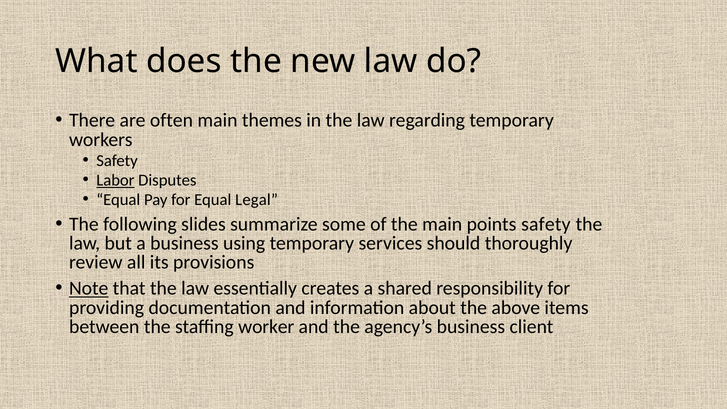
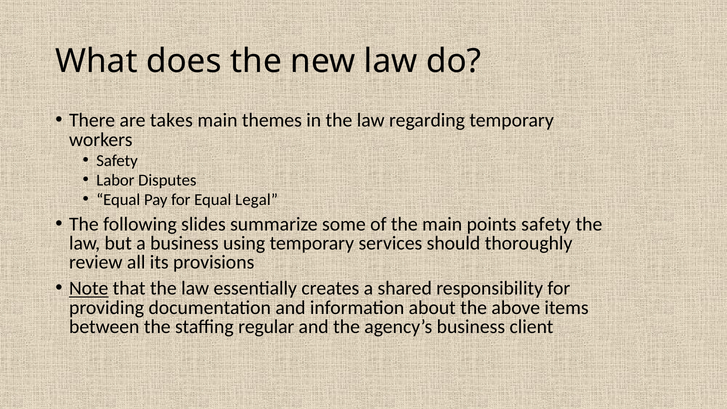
often: often -> takes (171, 120)
Labor underline: present -> none (115, 180)
worker: worker -> regular (266, 327)
